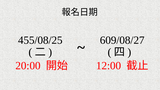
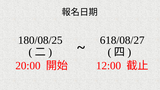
455/08/25: 455/08/25 -> 180/08/25 (40, 40)
609/08/27: 609/08/27 -> 618/08/27 (122, 40)
